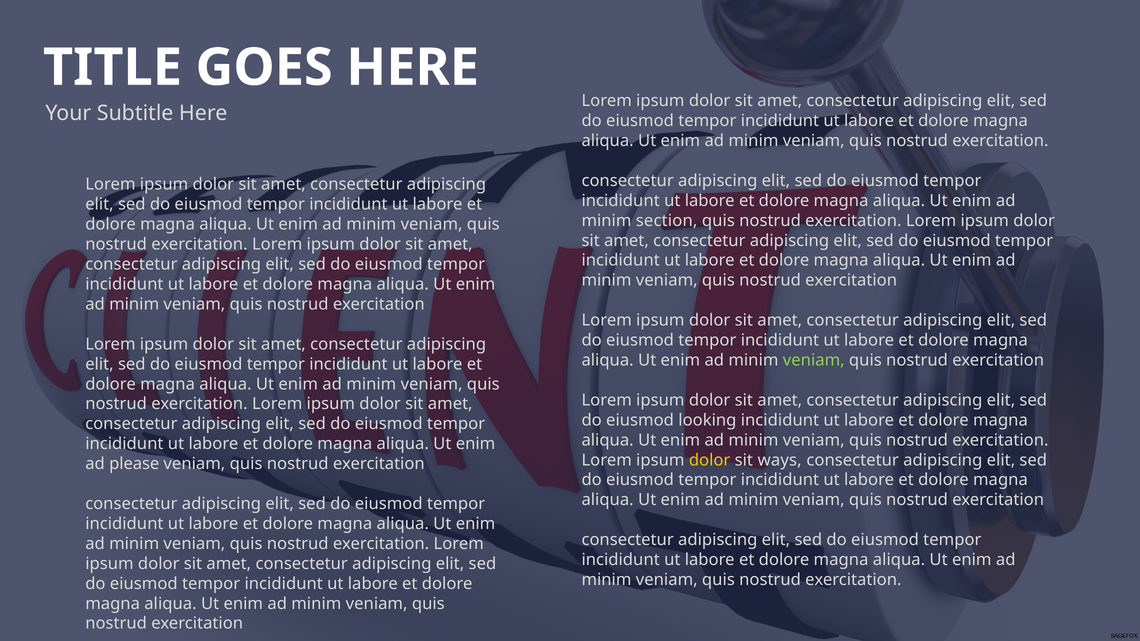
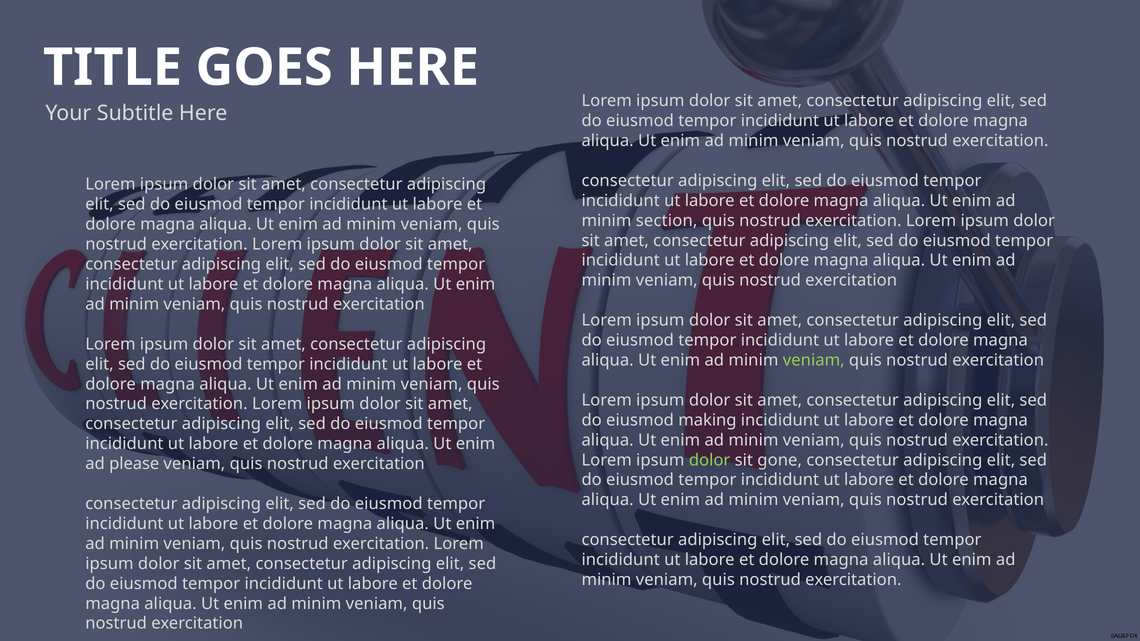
looking: looking -> making (707, 420)
dolor colour: yellow -> light green (710, 460)
ways: ways -> gone (780, 460)
